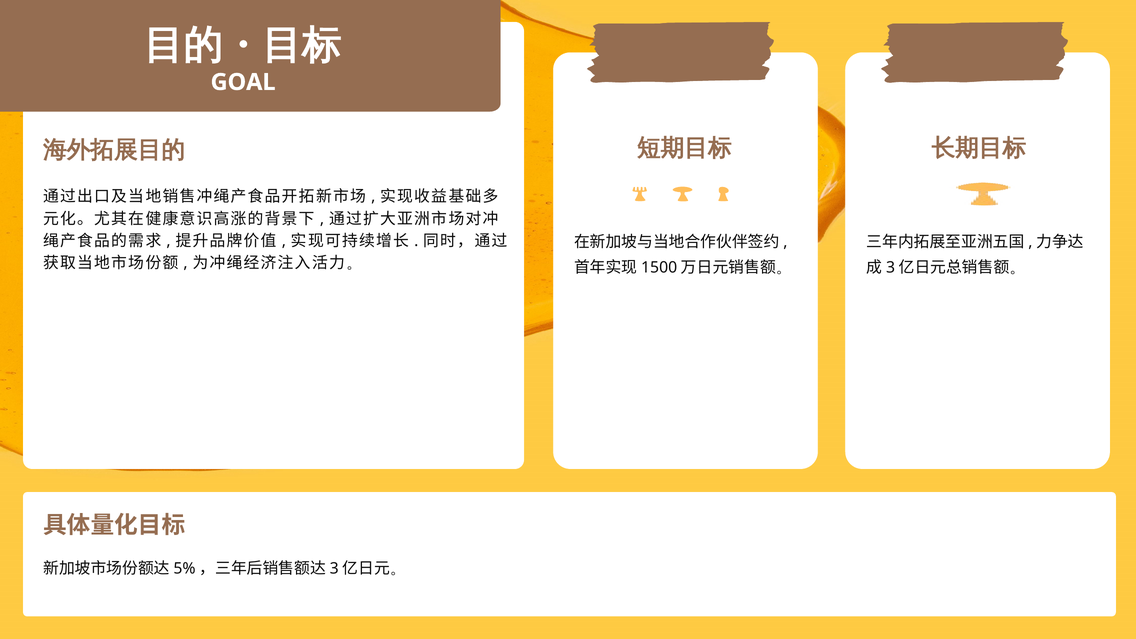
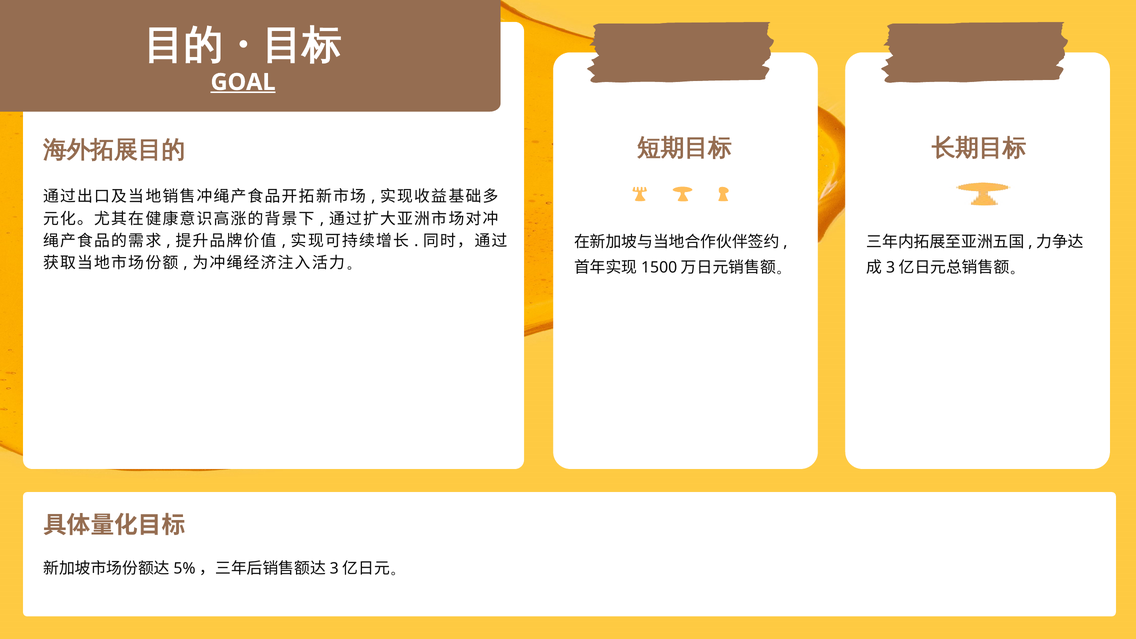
GOAL underline: none -> present (243, 82)
